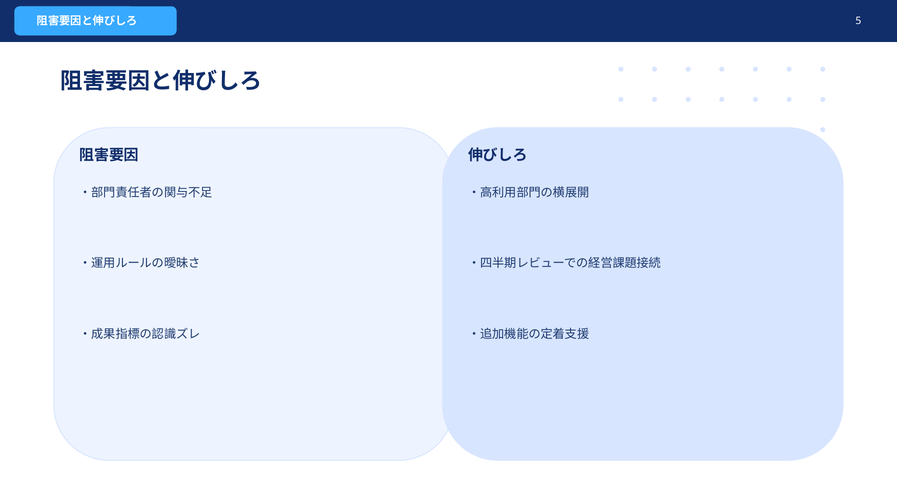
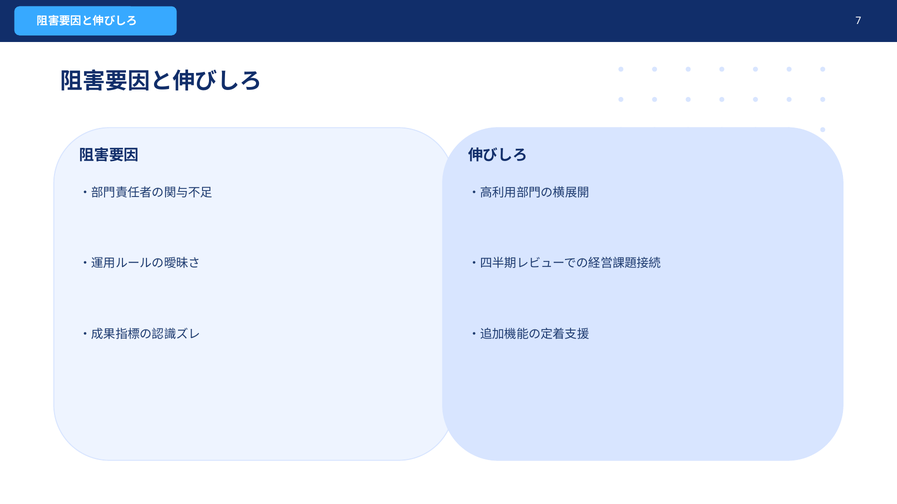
5: 5 -> 7 (858, 21)
